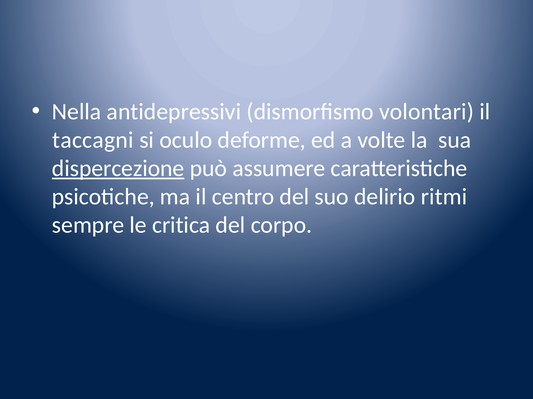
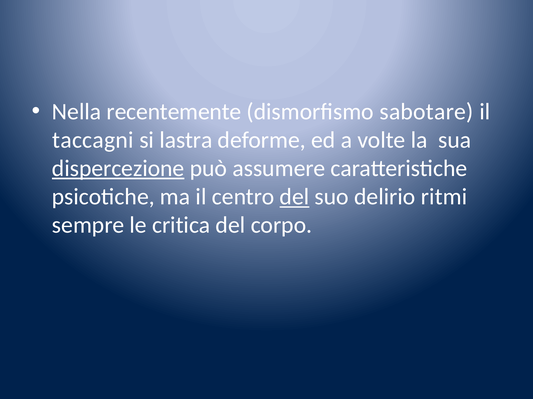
antidepressivi: antidepressivi -> recentemente (174, 112)
volontari: volontari -> sabotare (426, 112)
oculo: oculo -> lastra (186, 140)
del underline: none -> present (294, 197)
